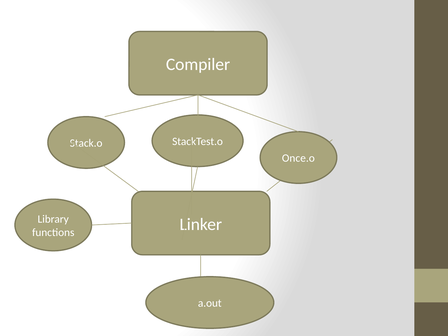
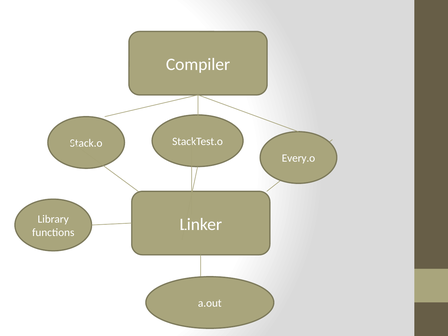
Once.o: Once.o -> Every.o (298, 158)
